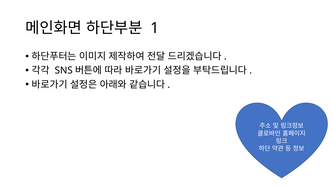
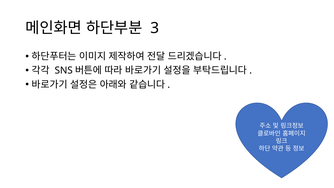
1: 1 -> 3 (155, 28)
